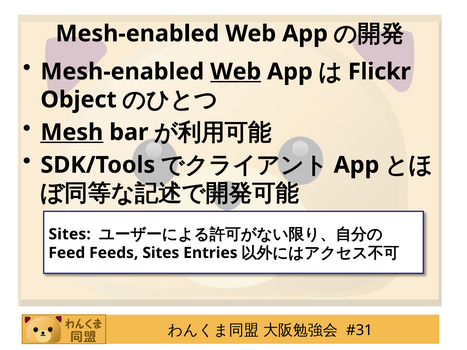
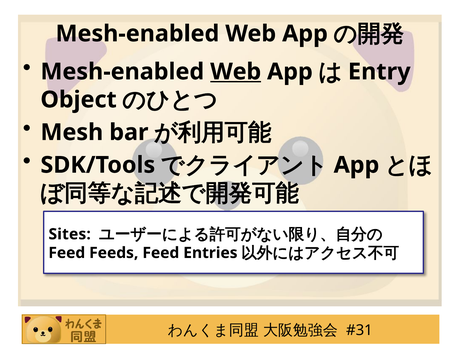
Flickr: Flickr -> Entry (379, 72)
Mesh underline: present -> none (72, 132)
Feeds Sites: Sites -> Feed (161, 253)
